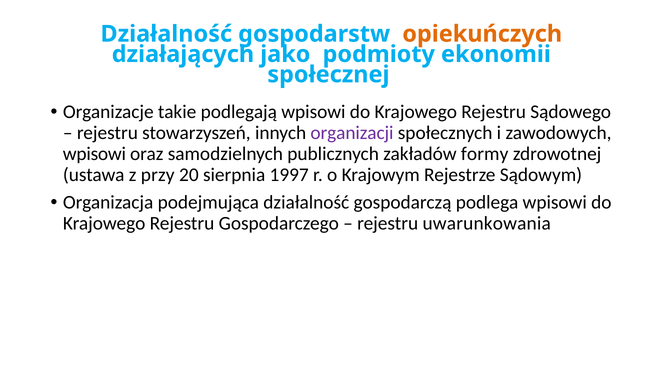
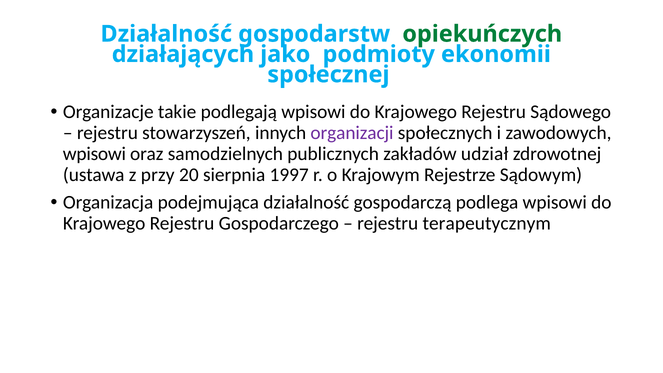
opiekuńczych colour: orange -> green (482, 34)
formy: formy -> udział (485, 154)
uwarunkowania: uwarunkowania -> terapeutycznym (487, 223)
